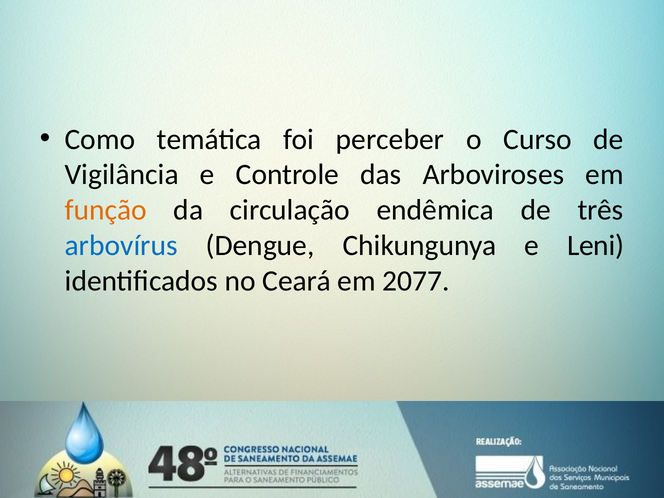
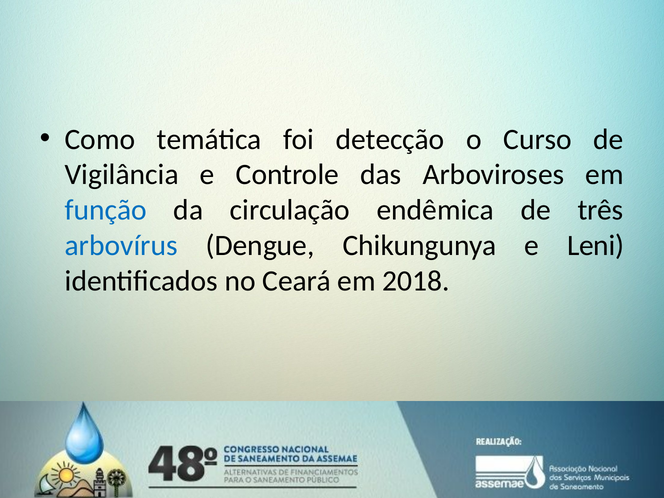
perceber: perceber -> detecção (390, 139)
função colour: orange -> blue (106, 210)
2077: 2077 -> 2018 (416, 281)
